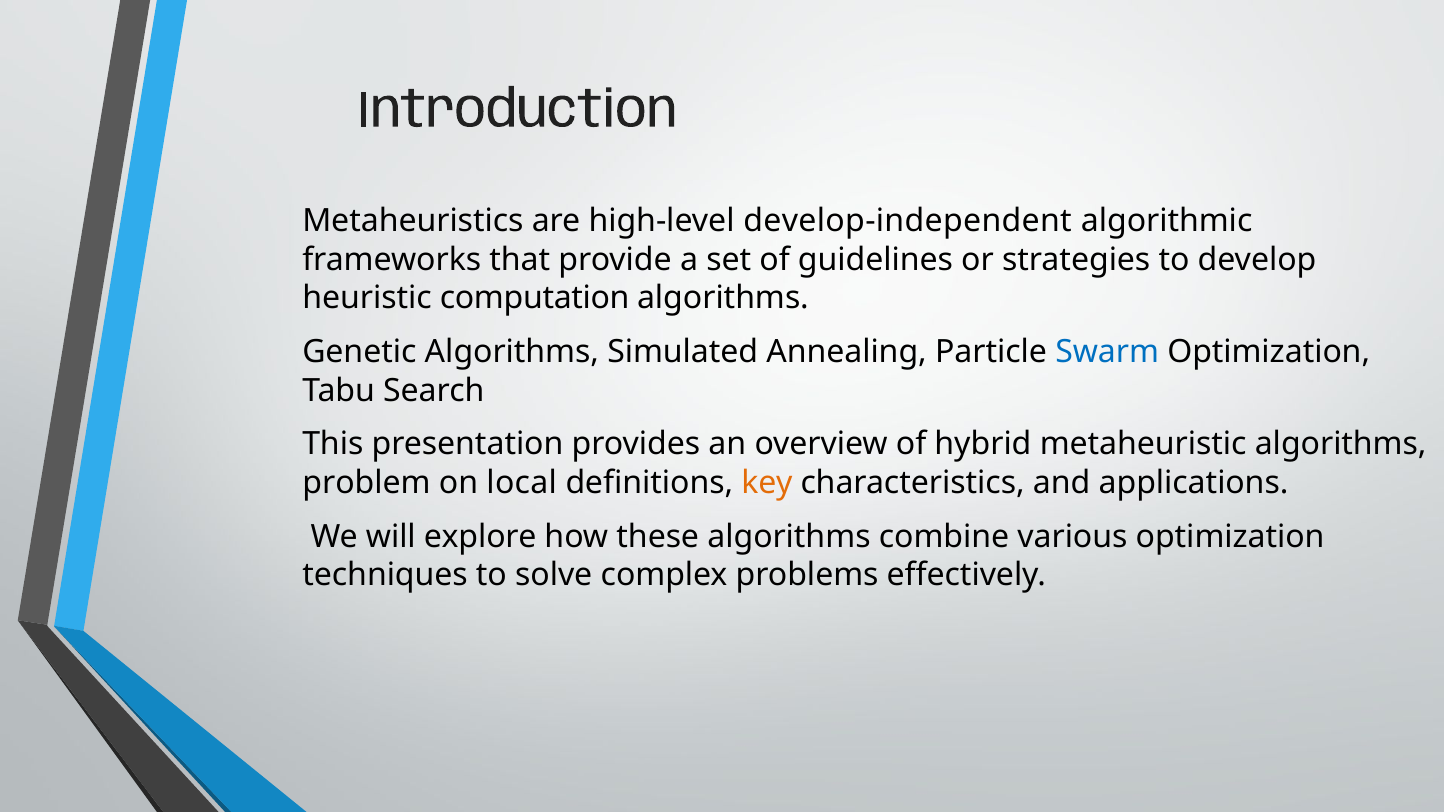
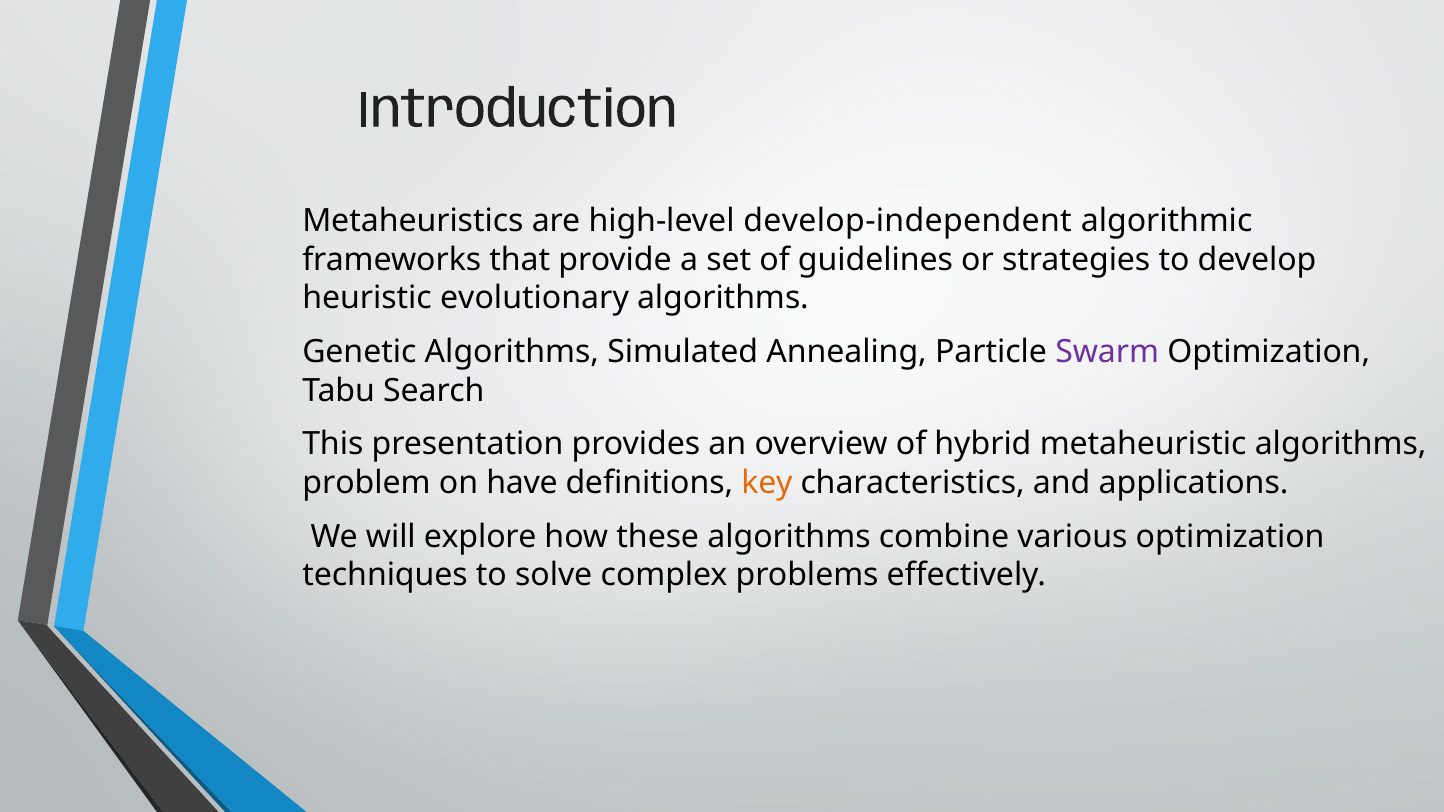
computation: computation -> evolutionary (534, 298)
Swarm colour: blue -> purple (1107, 352)
local: local -> have (522, 483)
